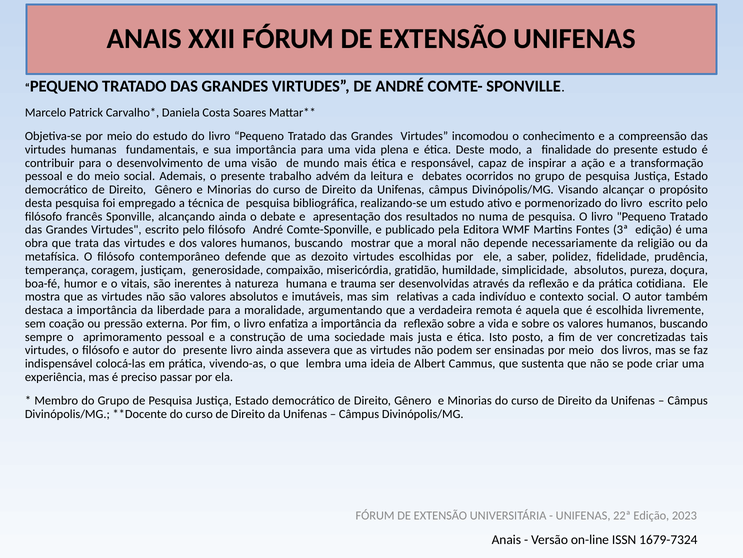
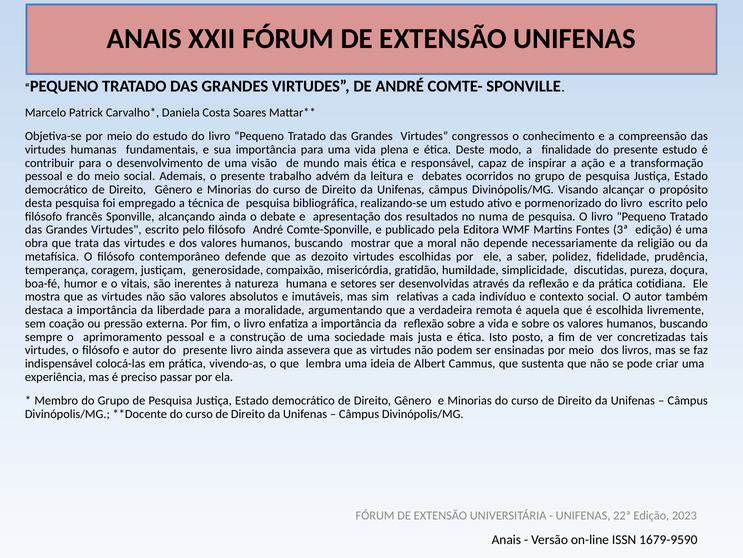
incomodou: incomodou -> congressos (480, 136)
simplicidade absolutos: absolutos -> discutidas (600, 270)
trauma: trauma -> setores (358, 283)
1679-7324: 1679-7324 -> 1679-9590 (668, 539)
